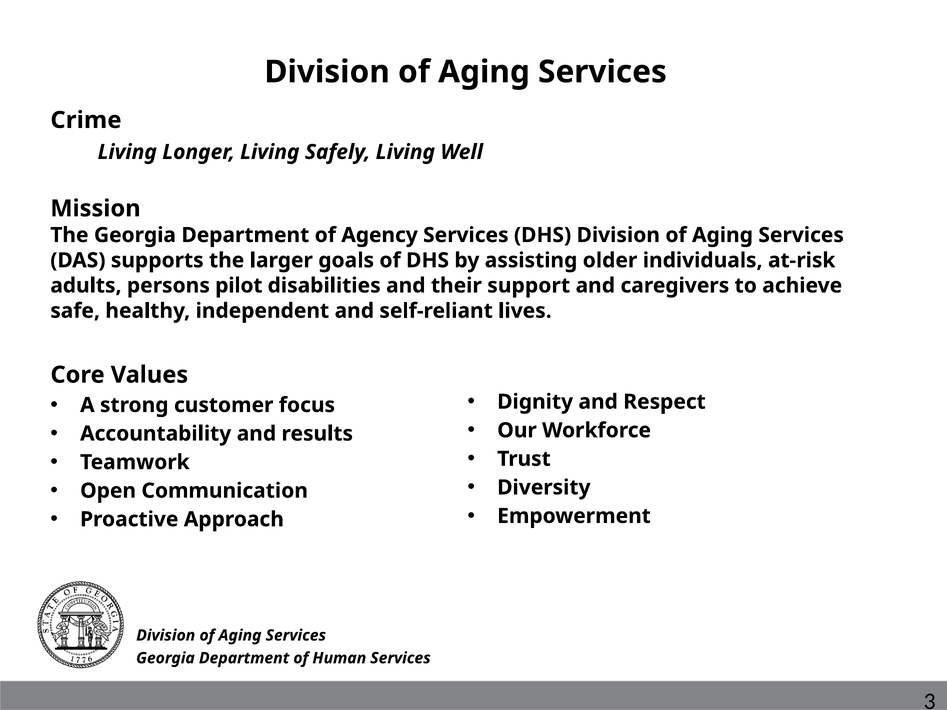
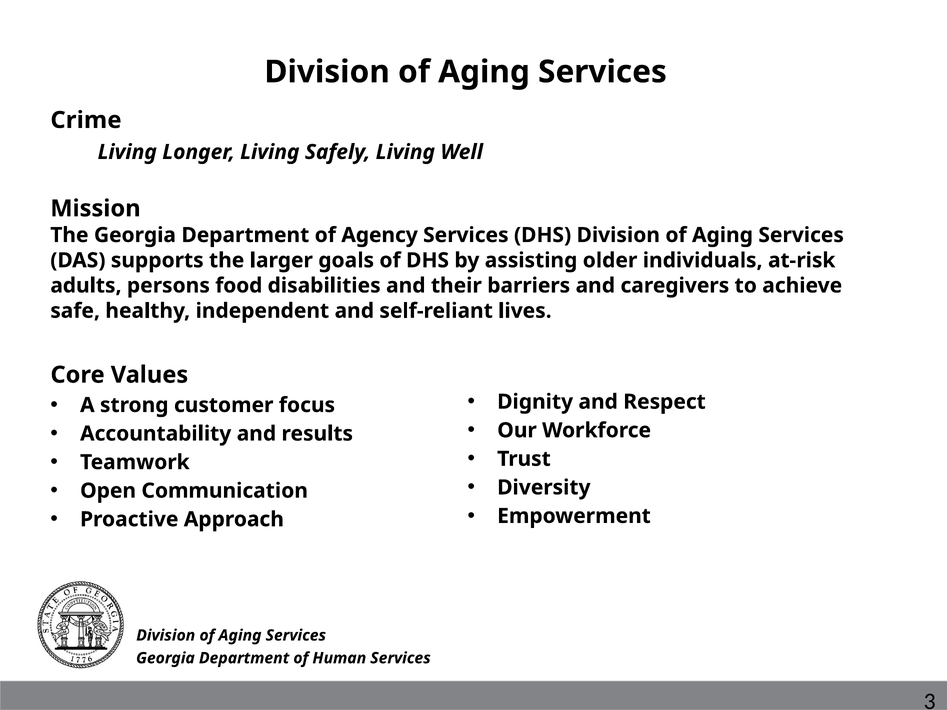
pilot: pilot -> food (239, 286)
support: support -> barriers (529, 286)
